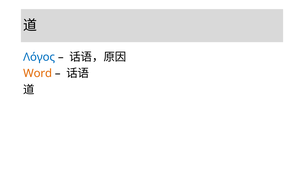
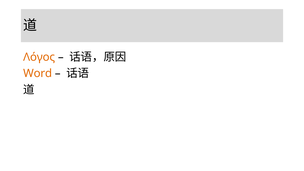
Λόγος colour: blue -> orange (39, 57)
